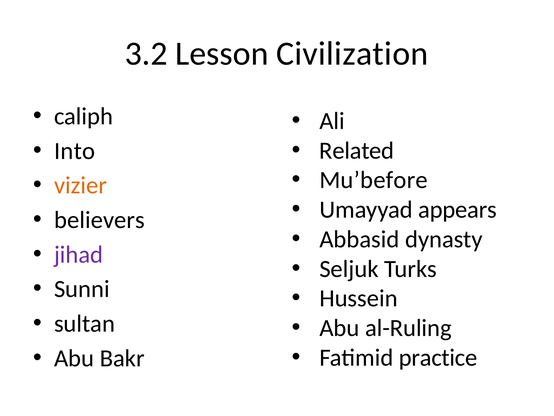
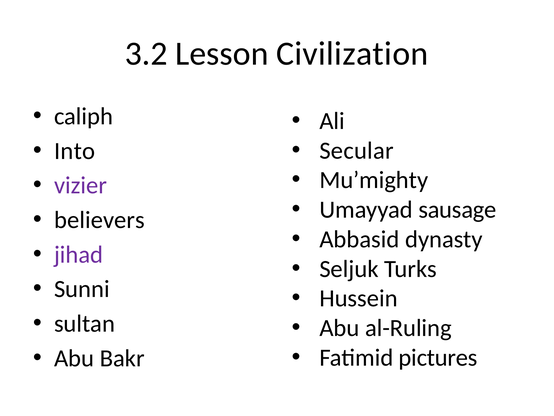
Related: Related -> Secular (357, 150)
Mu’before: Mu’before -> Mu’mighty (374, 180)
vizier colour: orange -> purple (81, 185)
appears: appears -> sausage (457, 209)
practice: practice -> pictures (438, 357)
